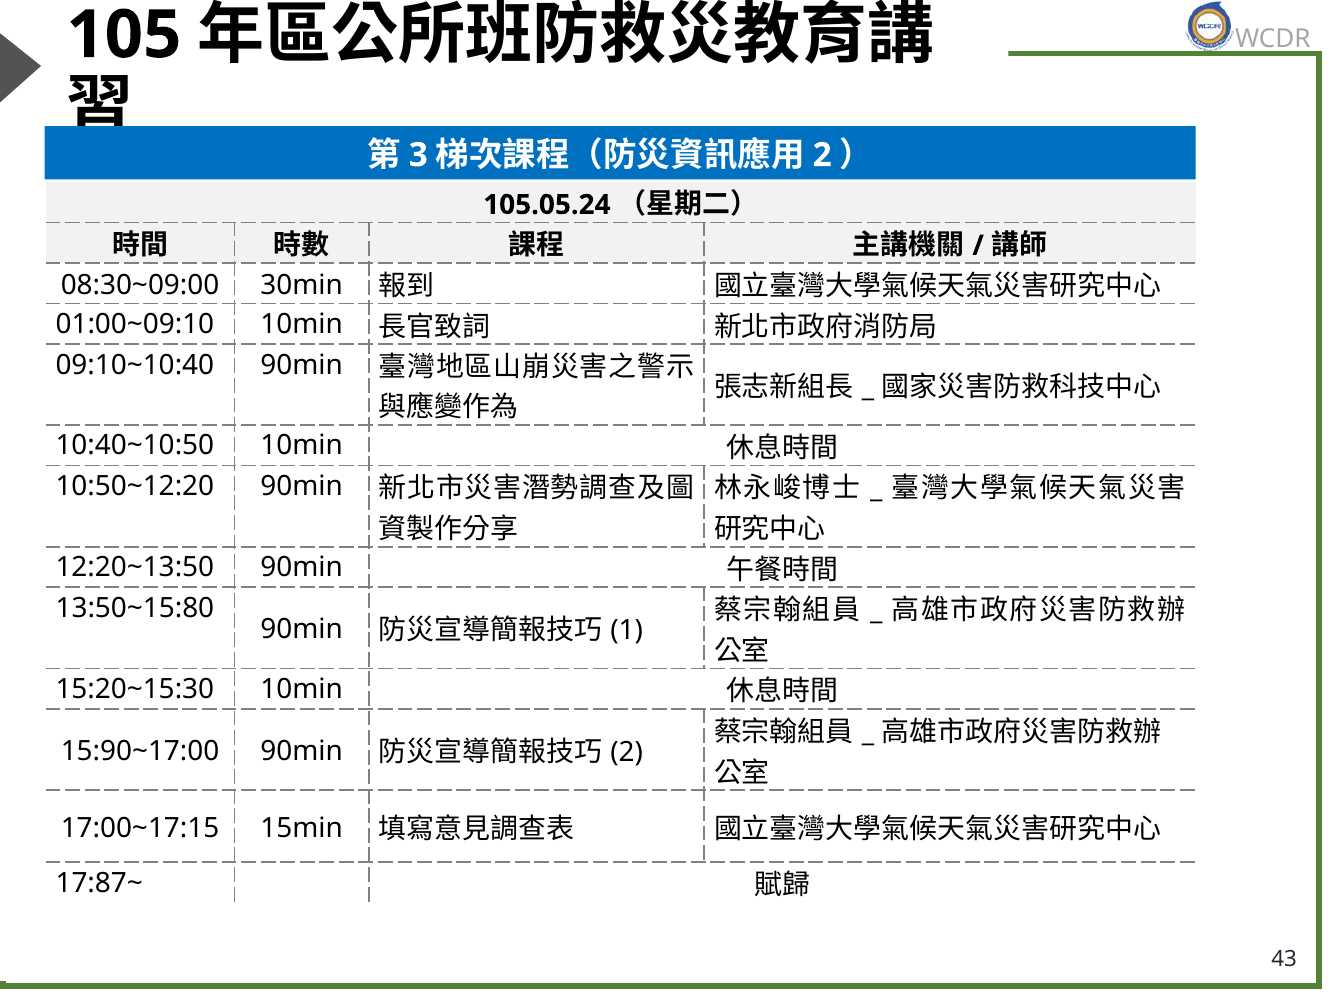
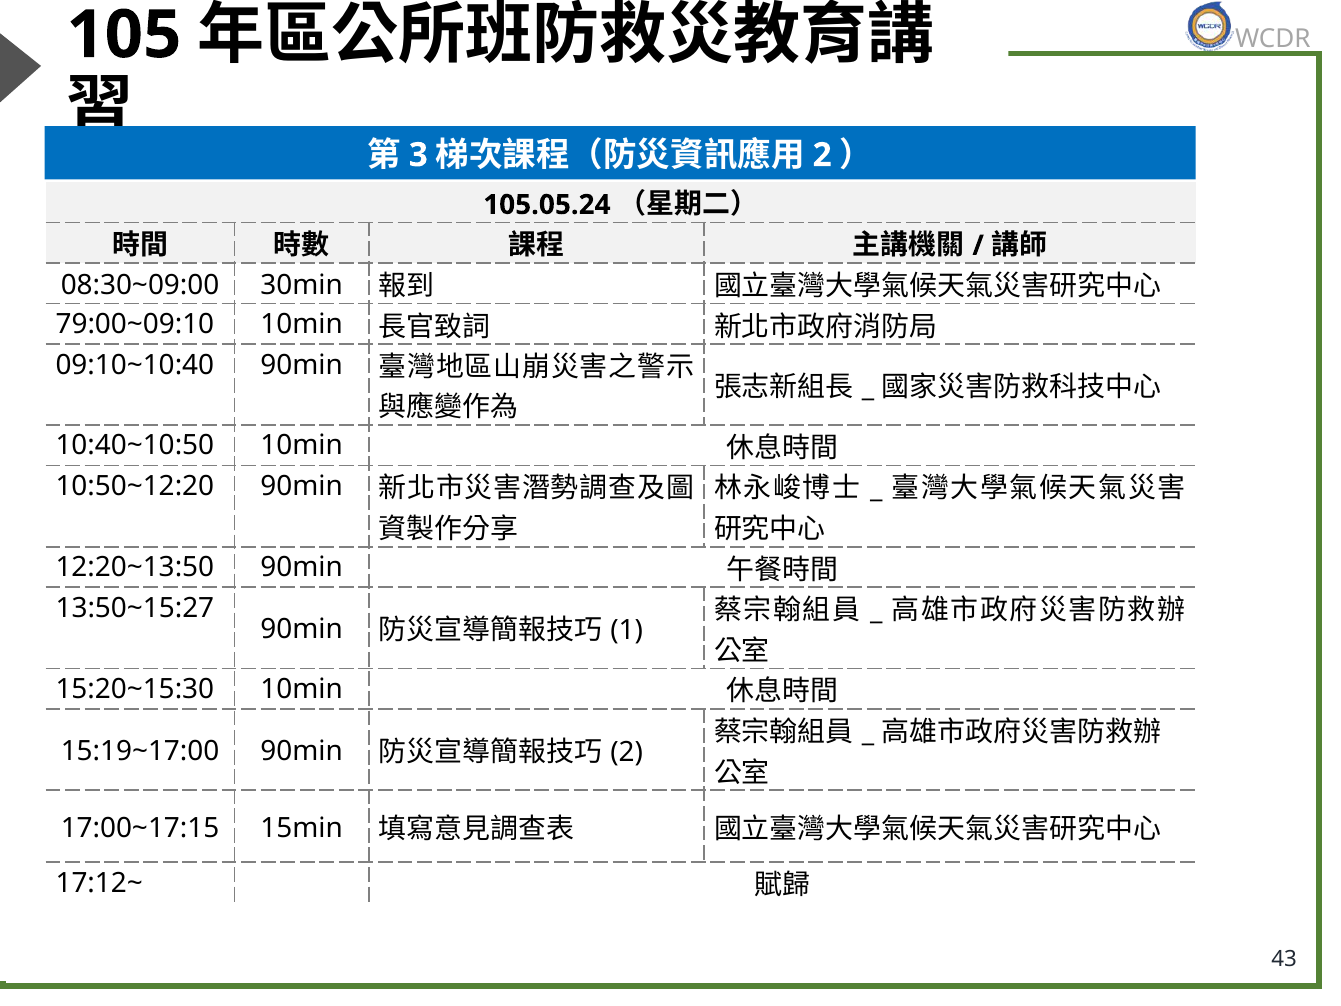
01:00~09:10: 01:00~09:10 -> 79:00~09:10 (135, 324)
13:50~15:80: 13:50~15:80 -> 13:50~15:27 (135, 608)
15:90~17:00: 15:90~17:00 -> 15:19~17:00 (140, 751)
17:87~: 17:87~ -> 17:12~ (99, 883)
